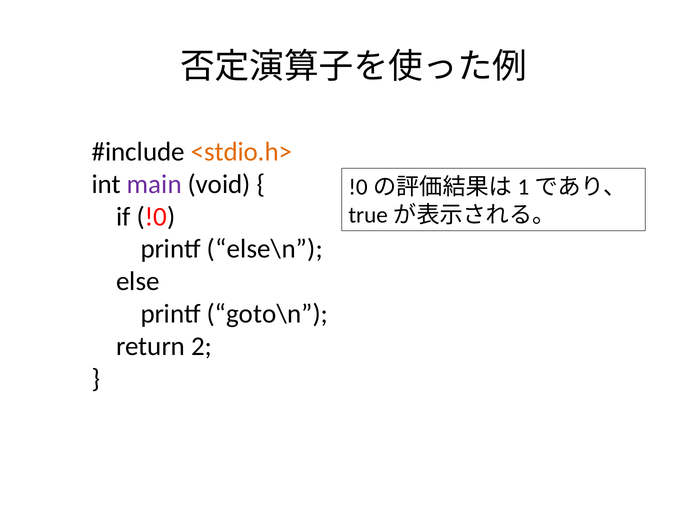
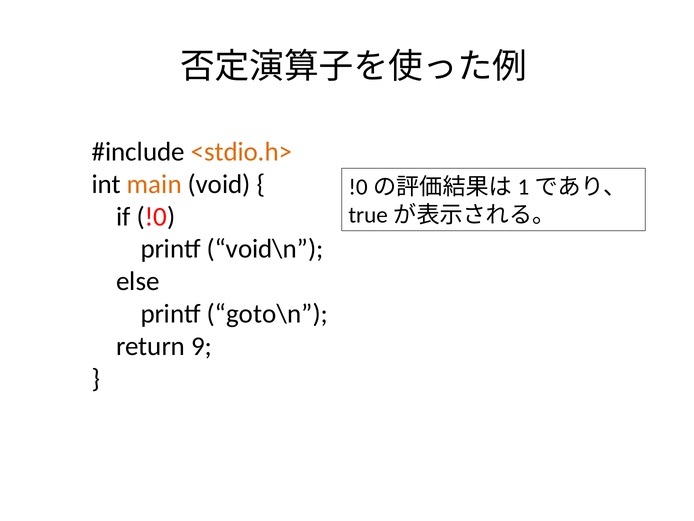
main colour: purple -> orange (154, 184)
else\n: else\n -> void\n (265, 249)
2: 2 -> 9 (202, 346)
